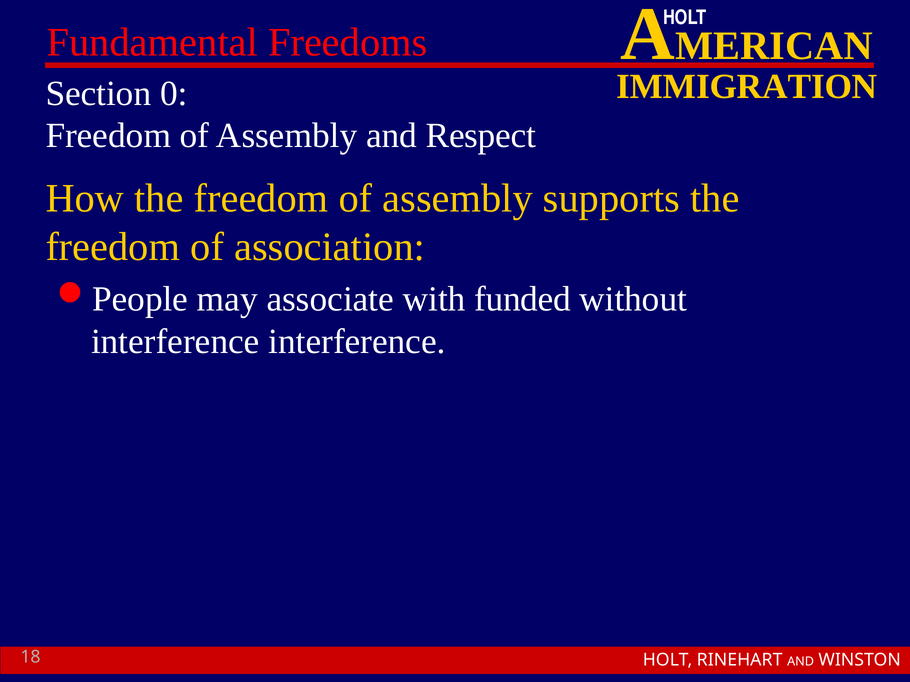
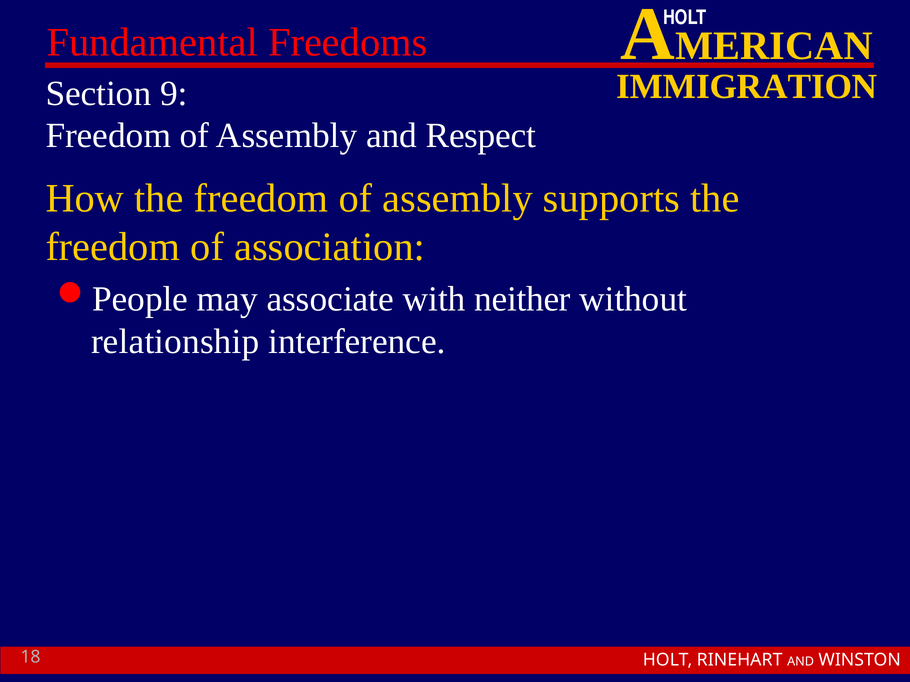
0: 0 -> 9 (174, 93)
funded: funded -> neither (523, 299)
interference: interference -> relationship (175, 342)
